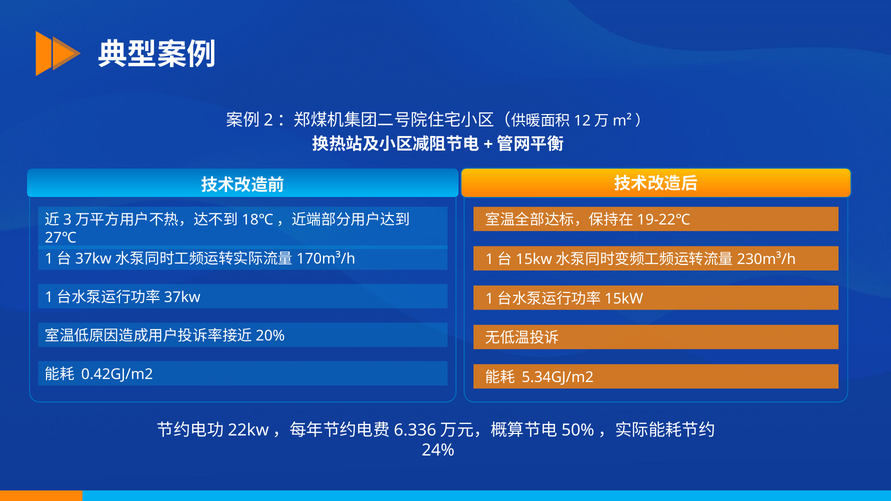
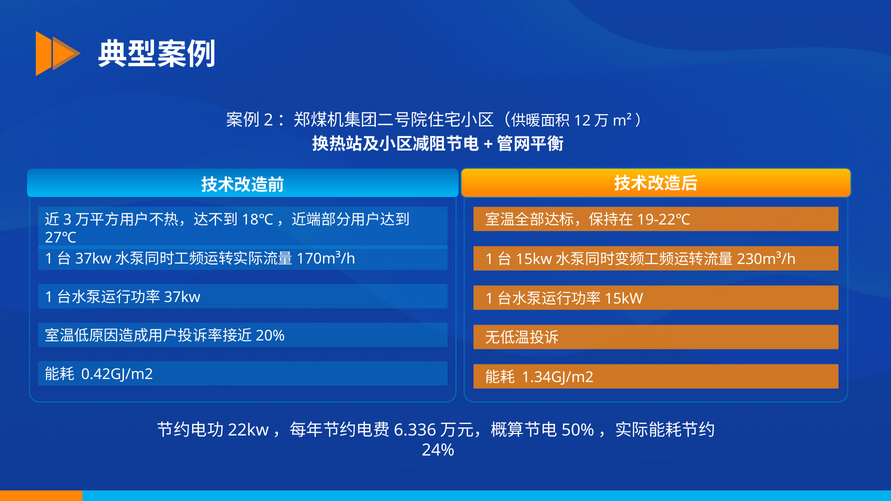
5.34GJ/m2: 5.34GJ/m2 -> 1.34GJ/m2 (558, 378)
